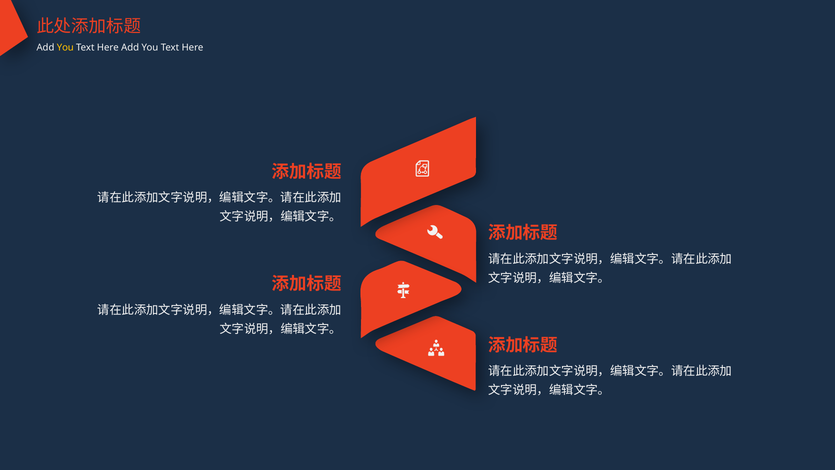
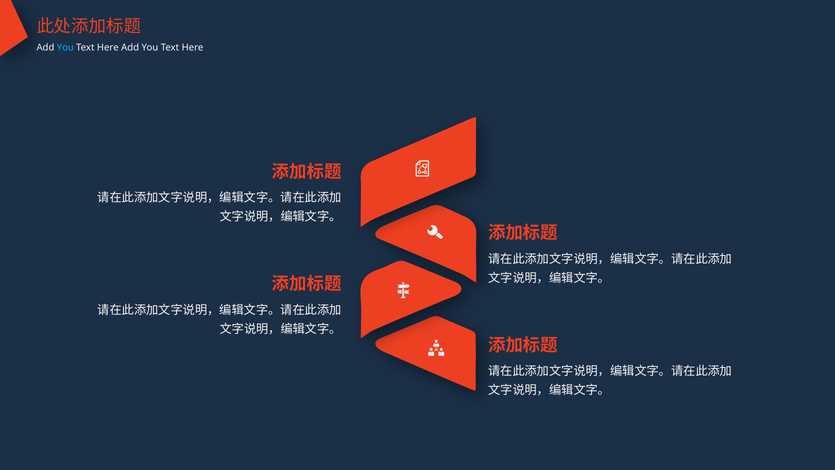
You colour: yellow -> light blue (65, 48)
